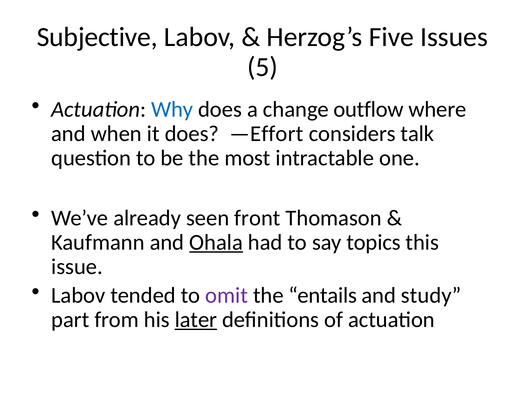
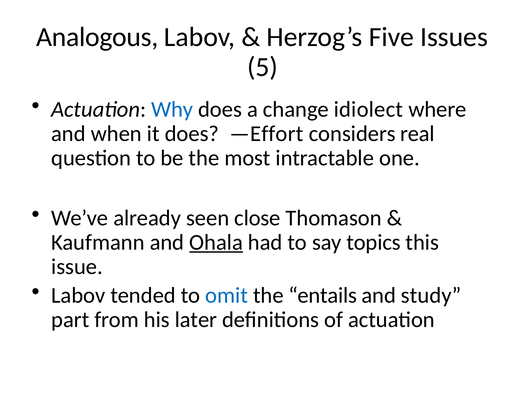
Subjective: Subjective -> Analogous (97, 37)
outflow: outflow -> idiolect (368, 110)
talk: talk -> real (417, 134)
front: front -> close (257, 218)
omit colour: purple -> blue (227, 296)
later underline: present -> none (196, 320)
